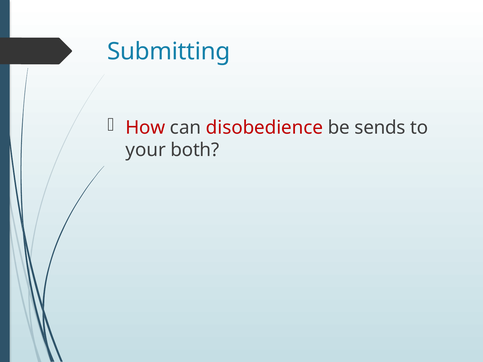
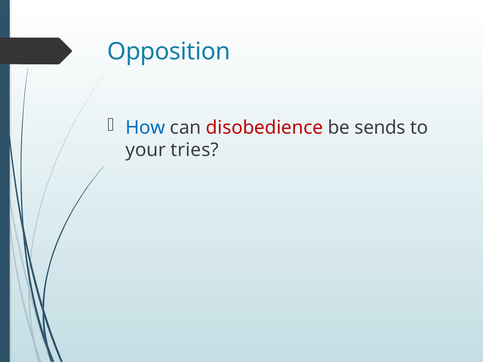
Submitting: Submitting -> Opposition (169, 52)
How colour: red -> blue (145, 128)
both: both -> tries (195, 150)
